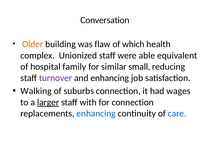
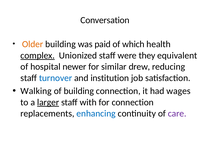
flaw: flaw -> paid (103, 44)
complex underline: none -> present (38, 55)
able: able -> they (147, 55)
family: family -> newer (74, 66)
small: small -> drew (139, 66)
turnover colour: purple -> blue (56, 78)
and enhancing: enhancing -> institution (110, 78)
of suburbs: suburbs -> building (79, 91)
care colour: blue -> purple (177, 113)
